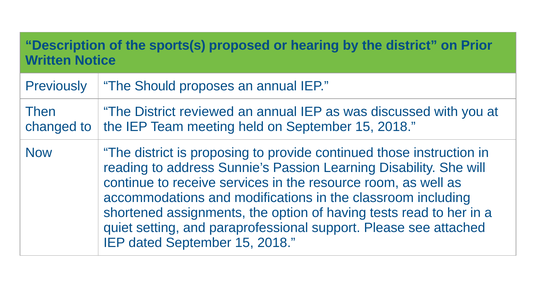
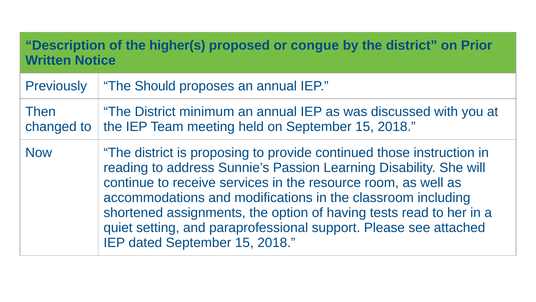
sports(s: sports(s -> higher(s (177, 45)
hearing: hearing -> congue (315, 45)
reviewed: reviewed -> minimum (207, 112)
